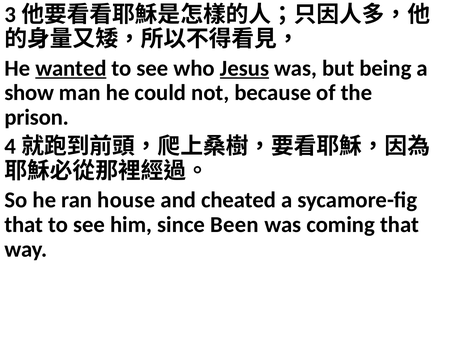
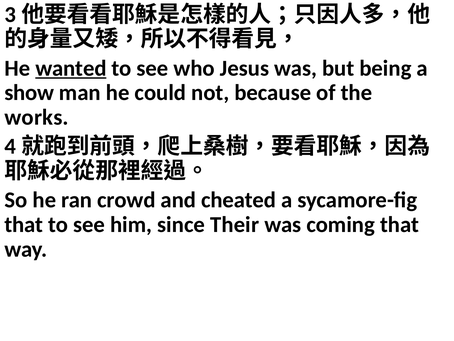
Jesus underline: present -> none (245, 68)
prison: prison -> works (37, 117)
house: house -> crowd (126, 200)
Been: Been -> Their (235, 224)
